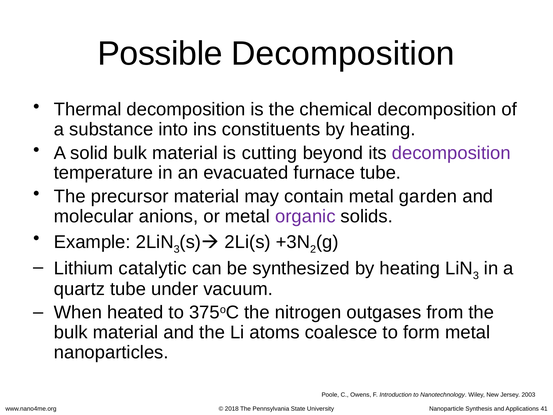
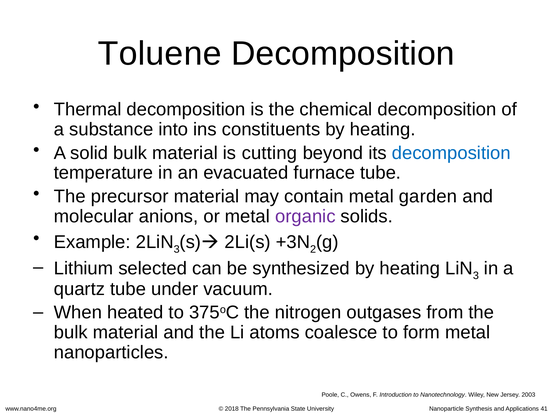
Possible: Possible -> Toluene (160, 54)
decomposition colour: purple -> blue (451, 153)
catalytic: catalytic -> selected (153, 268)
